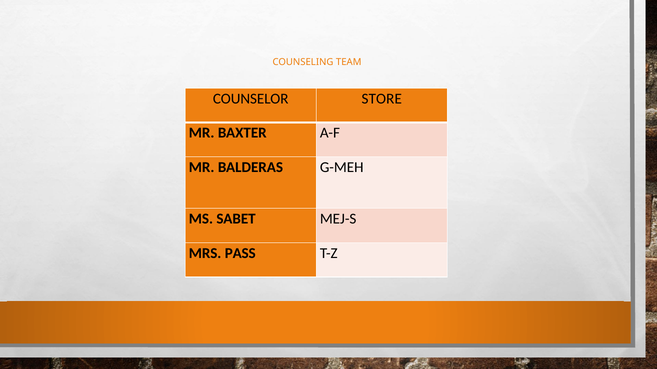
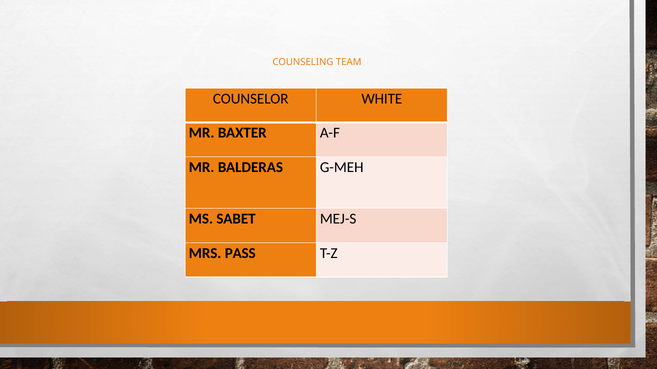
STORE: STORE -> WHITE (382, 99)
